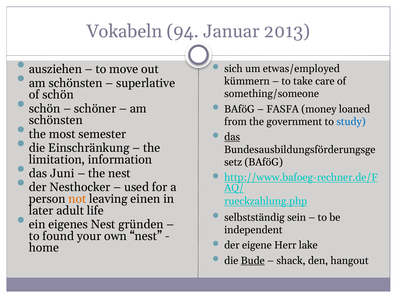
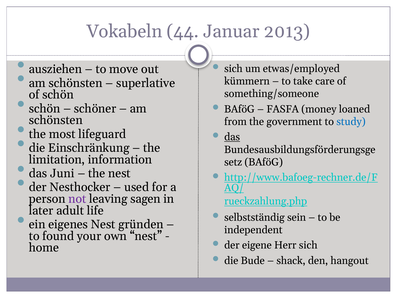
94: 94 -> 44 (183, 31)
semester: semester -> lifeguard (102, 134)
not colour: orange -> purple (77, 199)
einen: einen -> sagen (145, 199)
Herr lake: lake -> sich (308, 245)
Bude underline: present -> none (253, 260)
